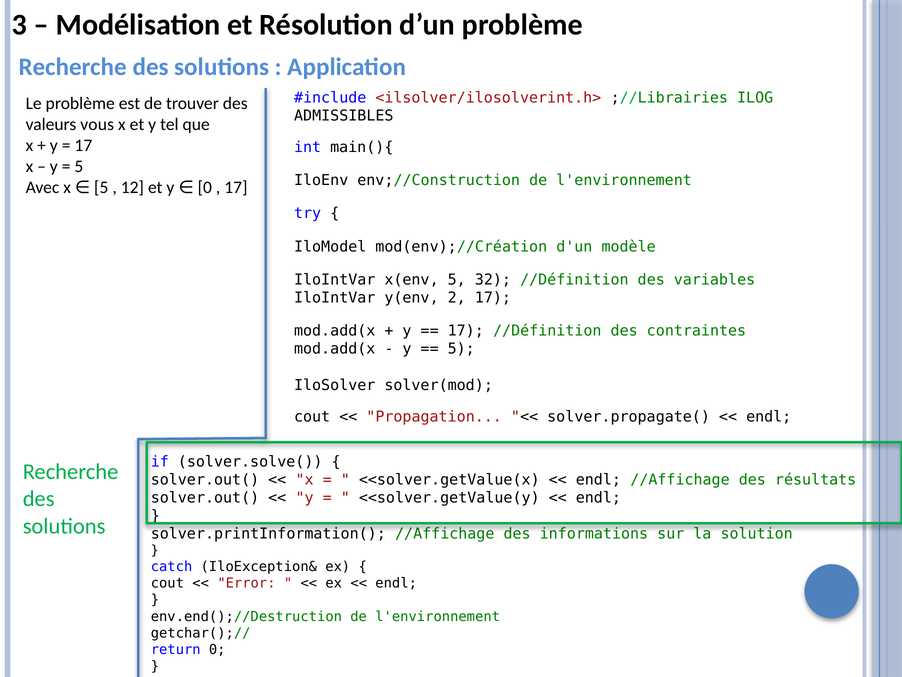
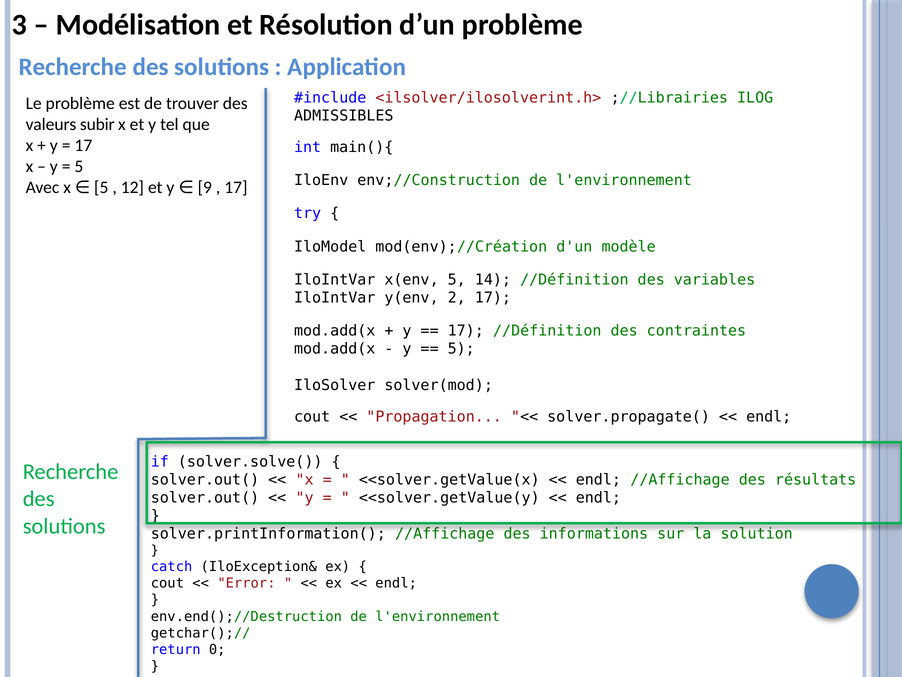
vous: vous -> subir (97, 124)
y 0: 0 -> 9 (205, 187)
32: 32 -> 14 (493, 280)
